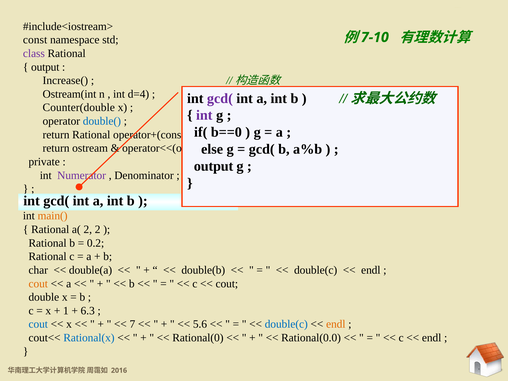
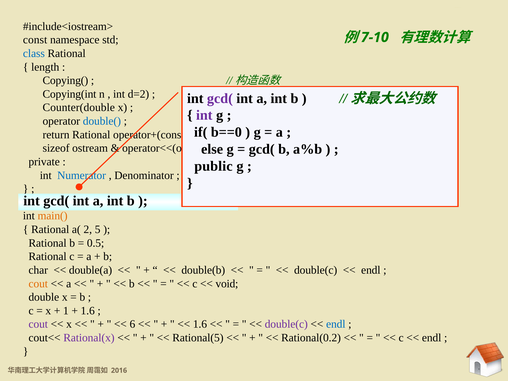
class colour: purple -> blue (34, 53)
output: output -> length (45, 67)
Increase(: Increase( -> Copying( (65, 81)
Ostream(int: Ostream(int -> Copying(int (70, 94)
d=4: d=4 -> d=2 (138, 94)
return: return -> sizeof (56, 148)
output: output -> public (213, 166)
Numerator colour: purple -> blue (82, 175)
2 2: 2 -> 5 (98, 229)
0.2: 0.2 -> 0.5 (96, 243)
cout: cout -> void (227, 284)
6.3: 6.3 -> 1.6 (88, 311)
cout colour: blue -> purple (38, 324)
7: 7 -> 6 (132, 324)
5.6: 5.6 -> 1.6 (200, 324)
double(c colour: blue -> purple (286, 324)
endl colour: orange -> blue (336, 324)
Rational(x colour: blue -> purple (89, 338)
Rational(0: Rational(0 -> Rational(5 (198, 338)
Rational(0.0: Rational(0.0 -> Rational(0.2 (311, 338)
